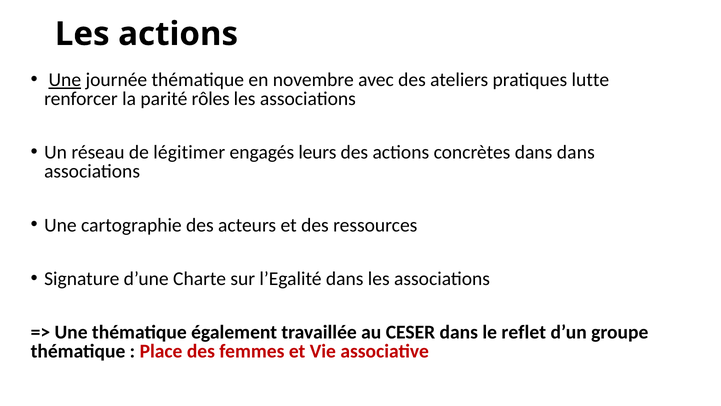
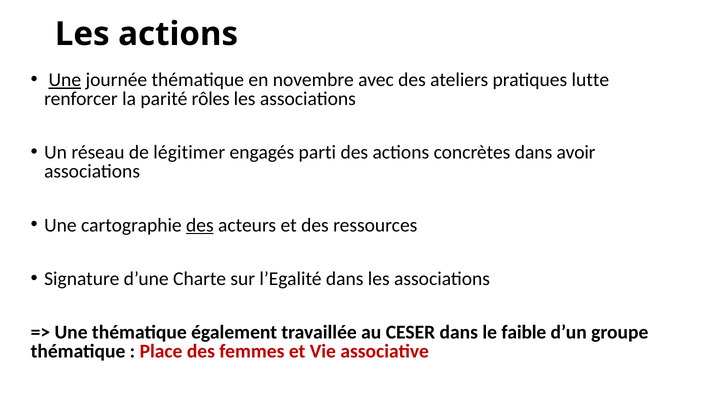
leurs: leurs -> parti (317, 152)
dans dans: dans -> avoir (576, 152)
des underline: none -> present (200, 225)
reflet: reflet -> faible (524, 332)
